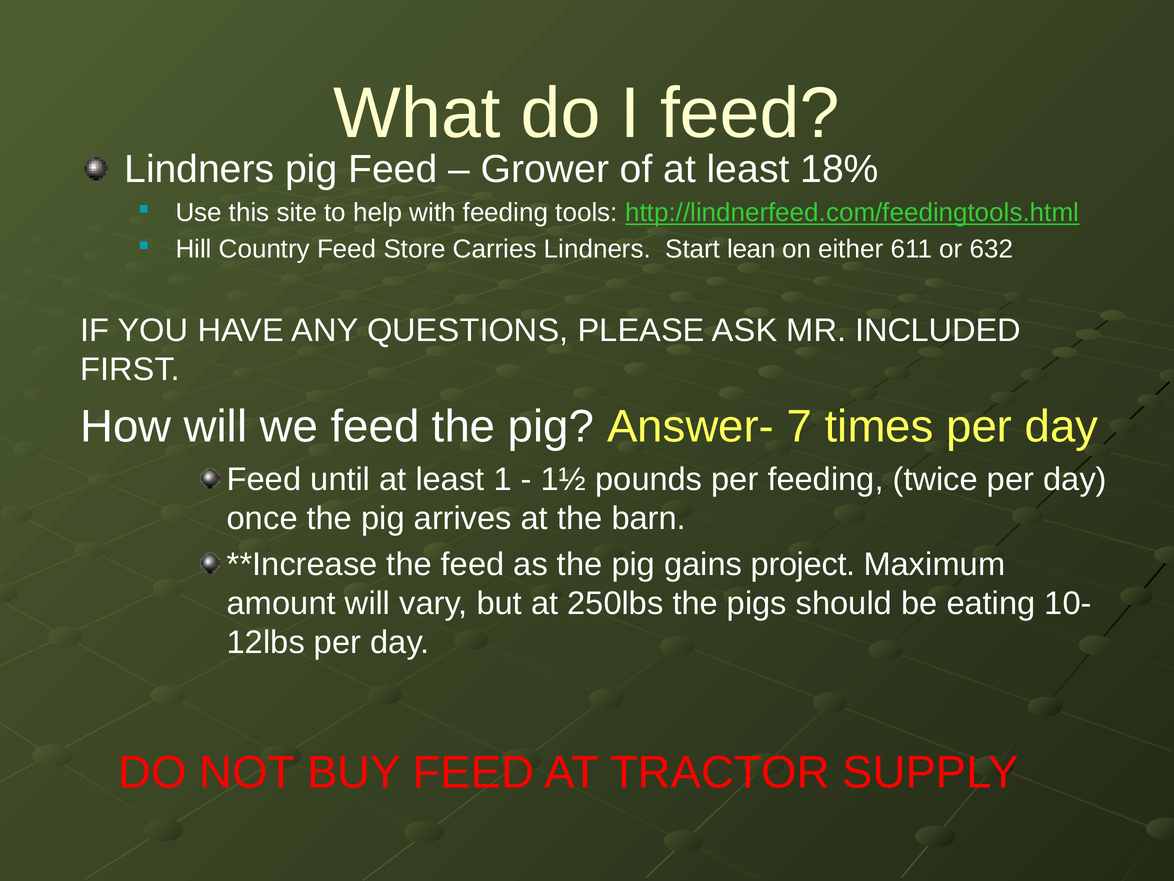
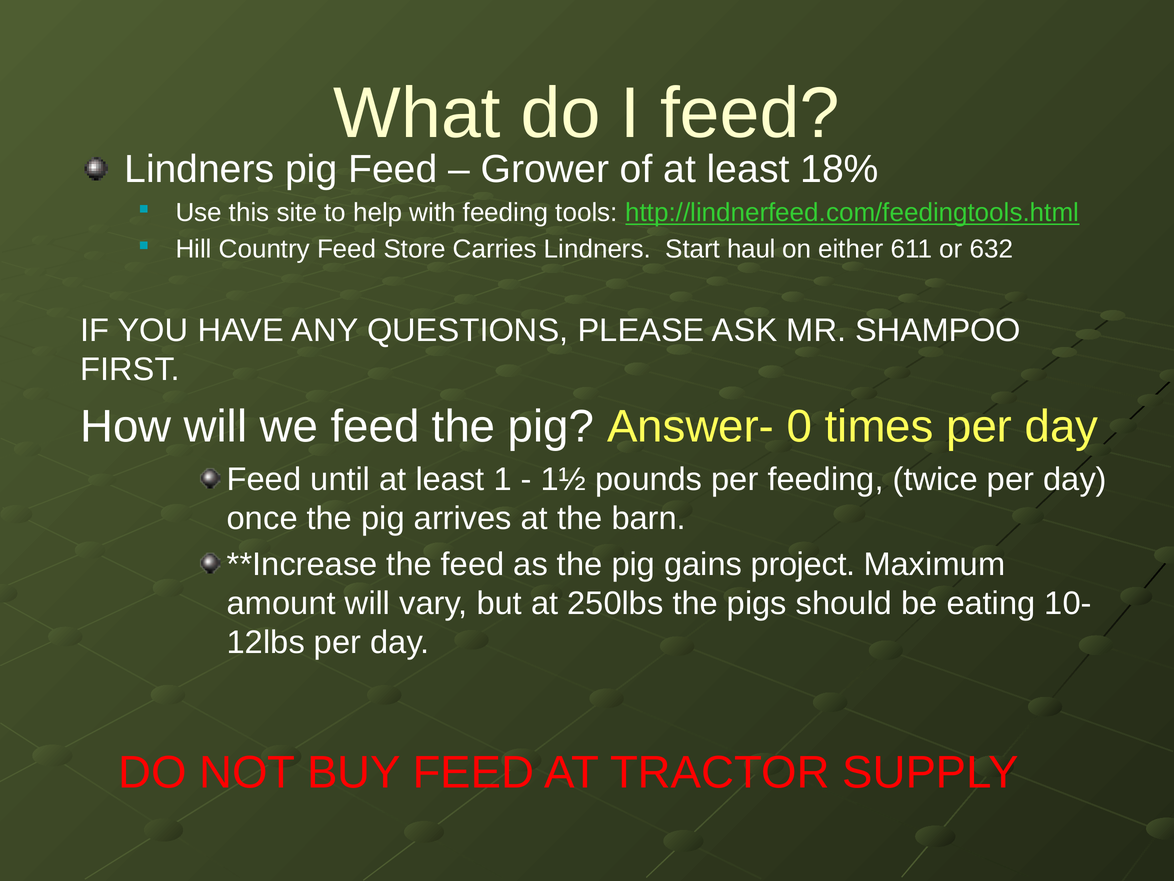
lean: lean -> haul (751, 249)
INCLUDED: INCLUDED -> SHAMPOO (938, 330)
7: 7 -> 0 (799, 427)
